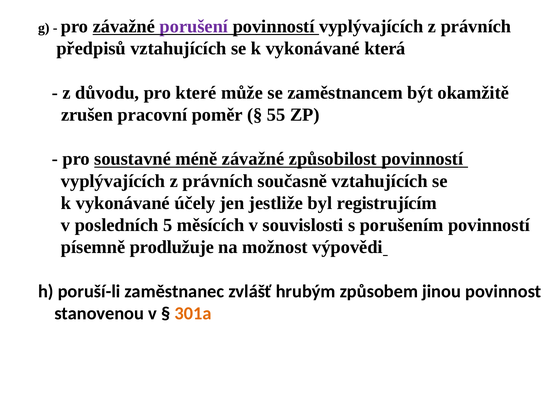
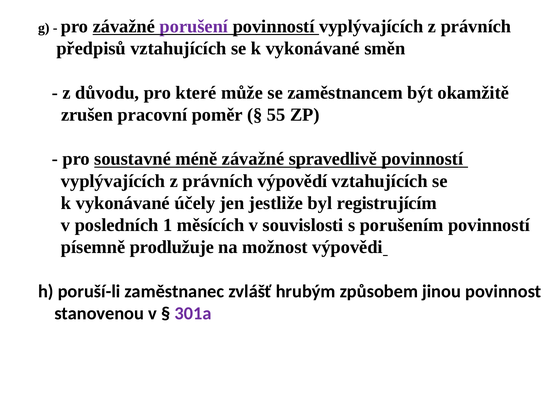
která: která -> směn (385, 48)
způsobilost: způsobilost -> spravedlivě (333, 159)
současně: současně -> výpovědí (292, 181)
5: 5 -> 1 (168, 225)
301a colour: orange -> purple (193, 313)
